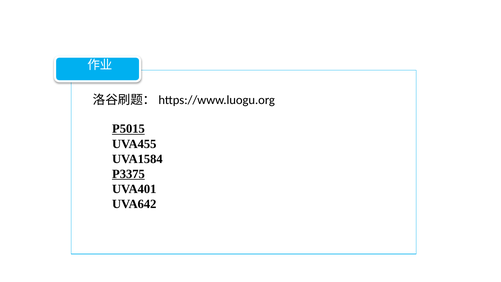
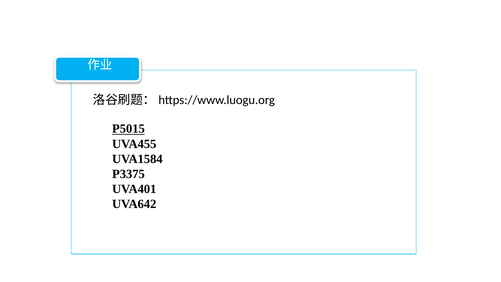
P3375 underline: present -> none (128, 174)
